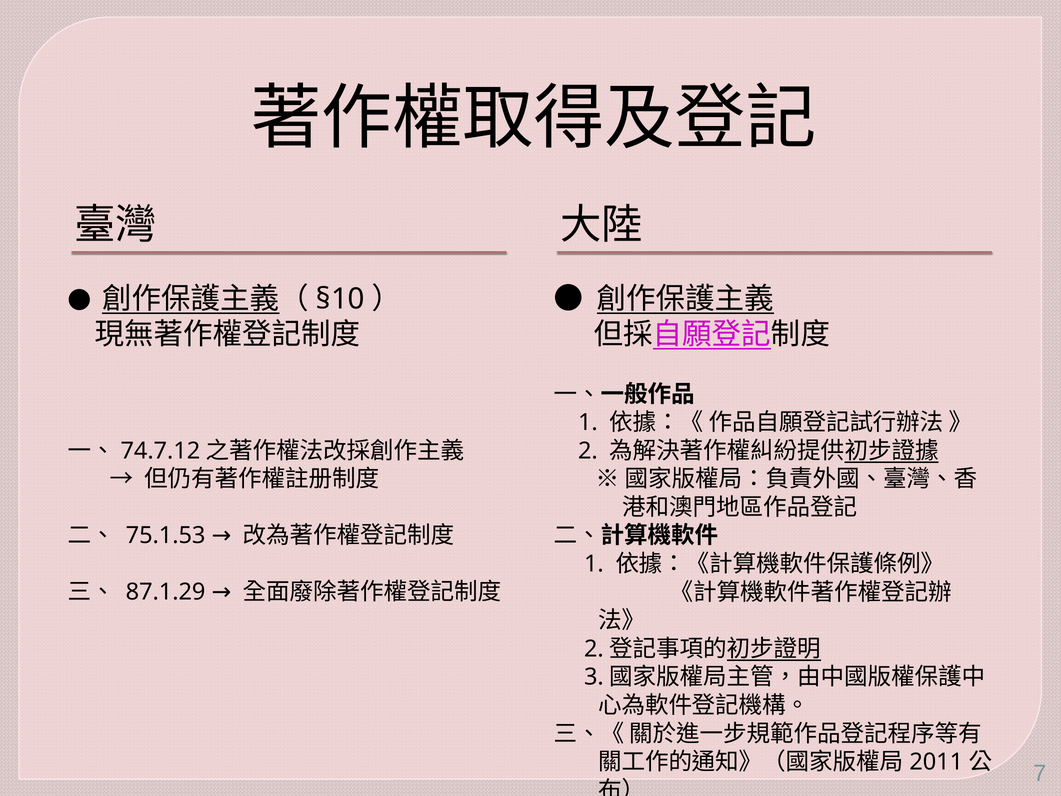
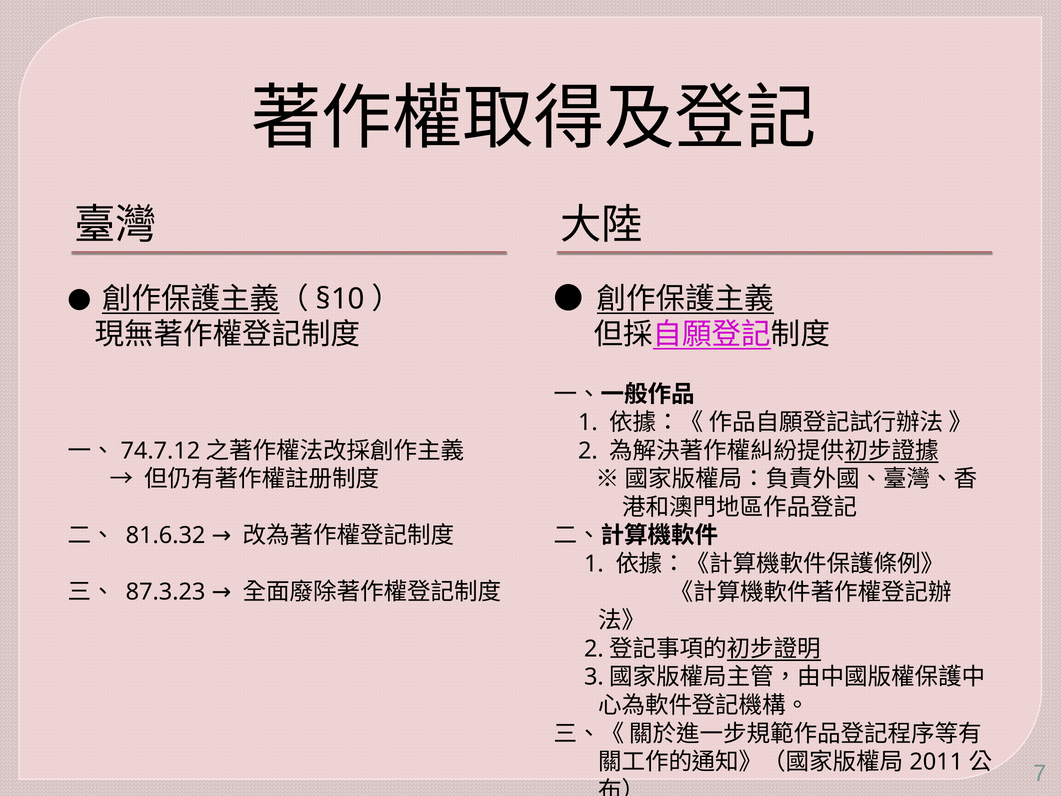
75.1.53: 75.1.53 -> 81.6.32 (166, 535)
87.1.29: 87.1.29 -> 87.3.23 (166, 592)
